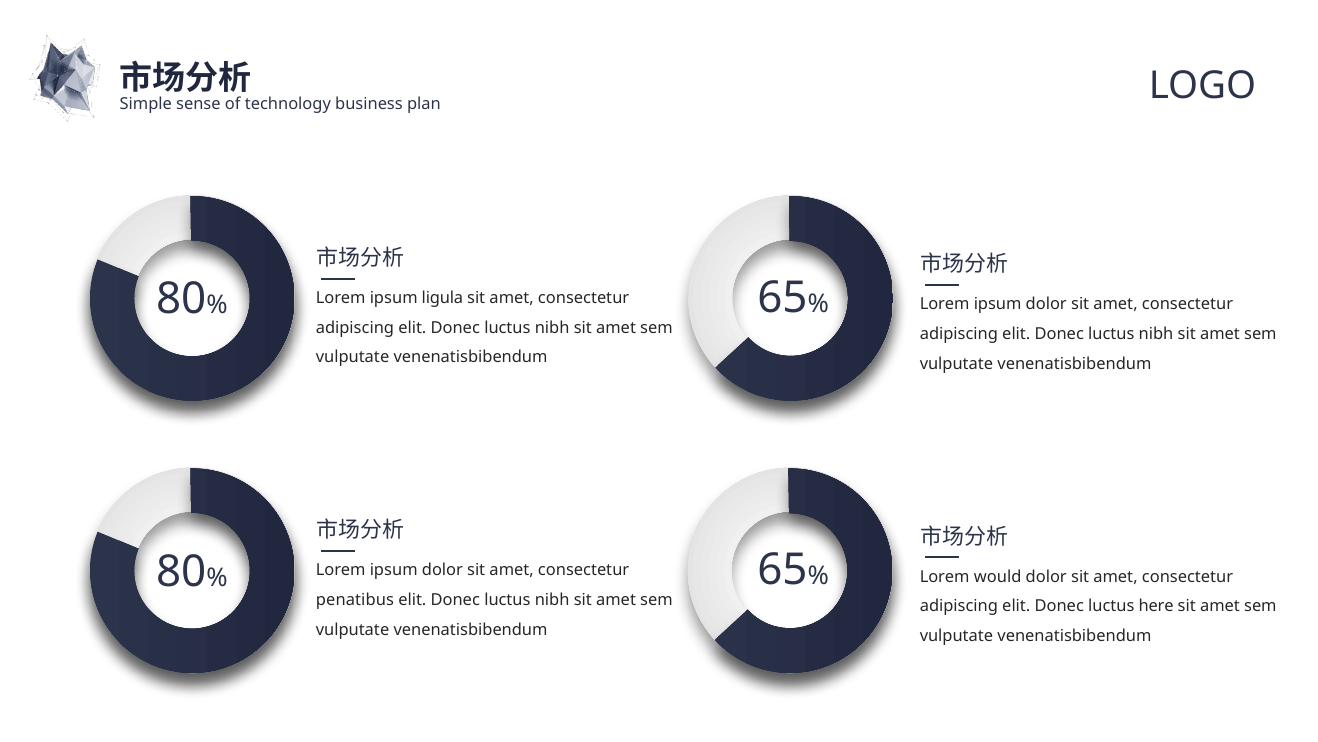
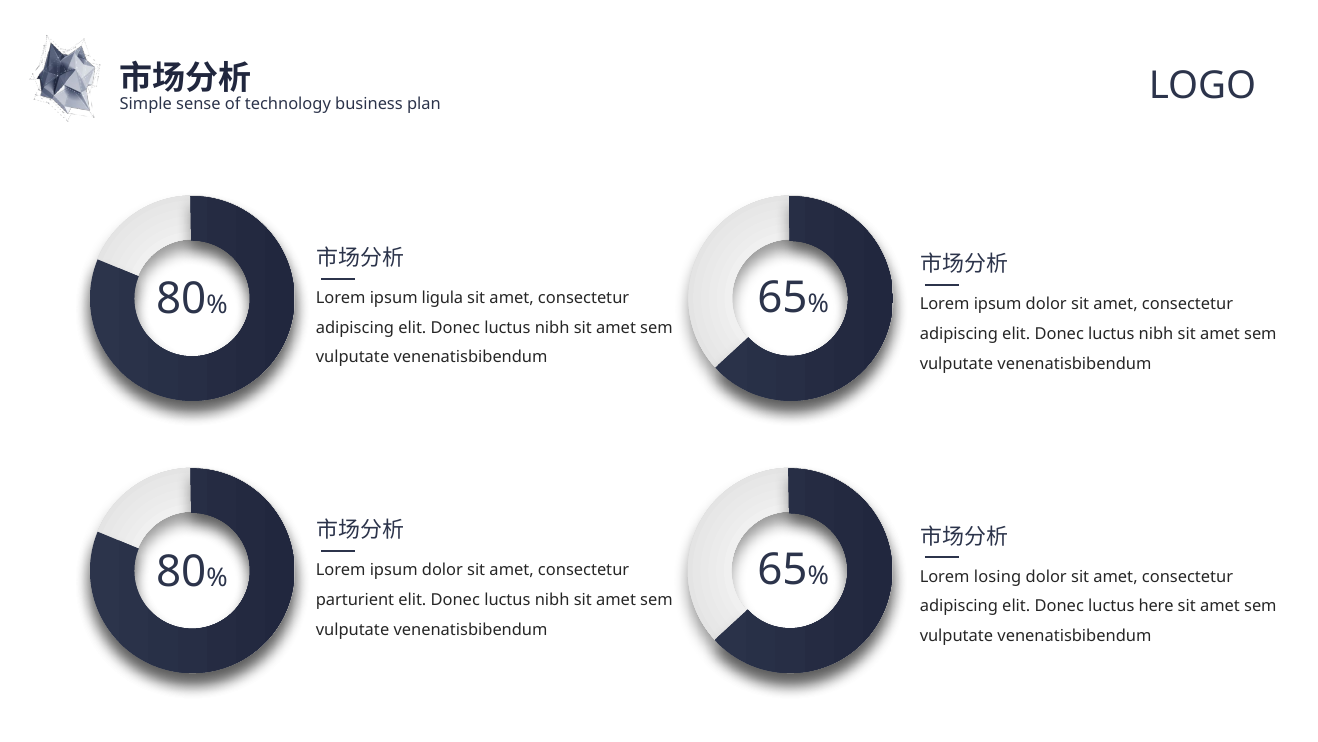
would: would -> losing (998, 576)
penatibus: penatibus -> parturient (355, 600)
